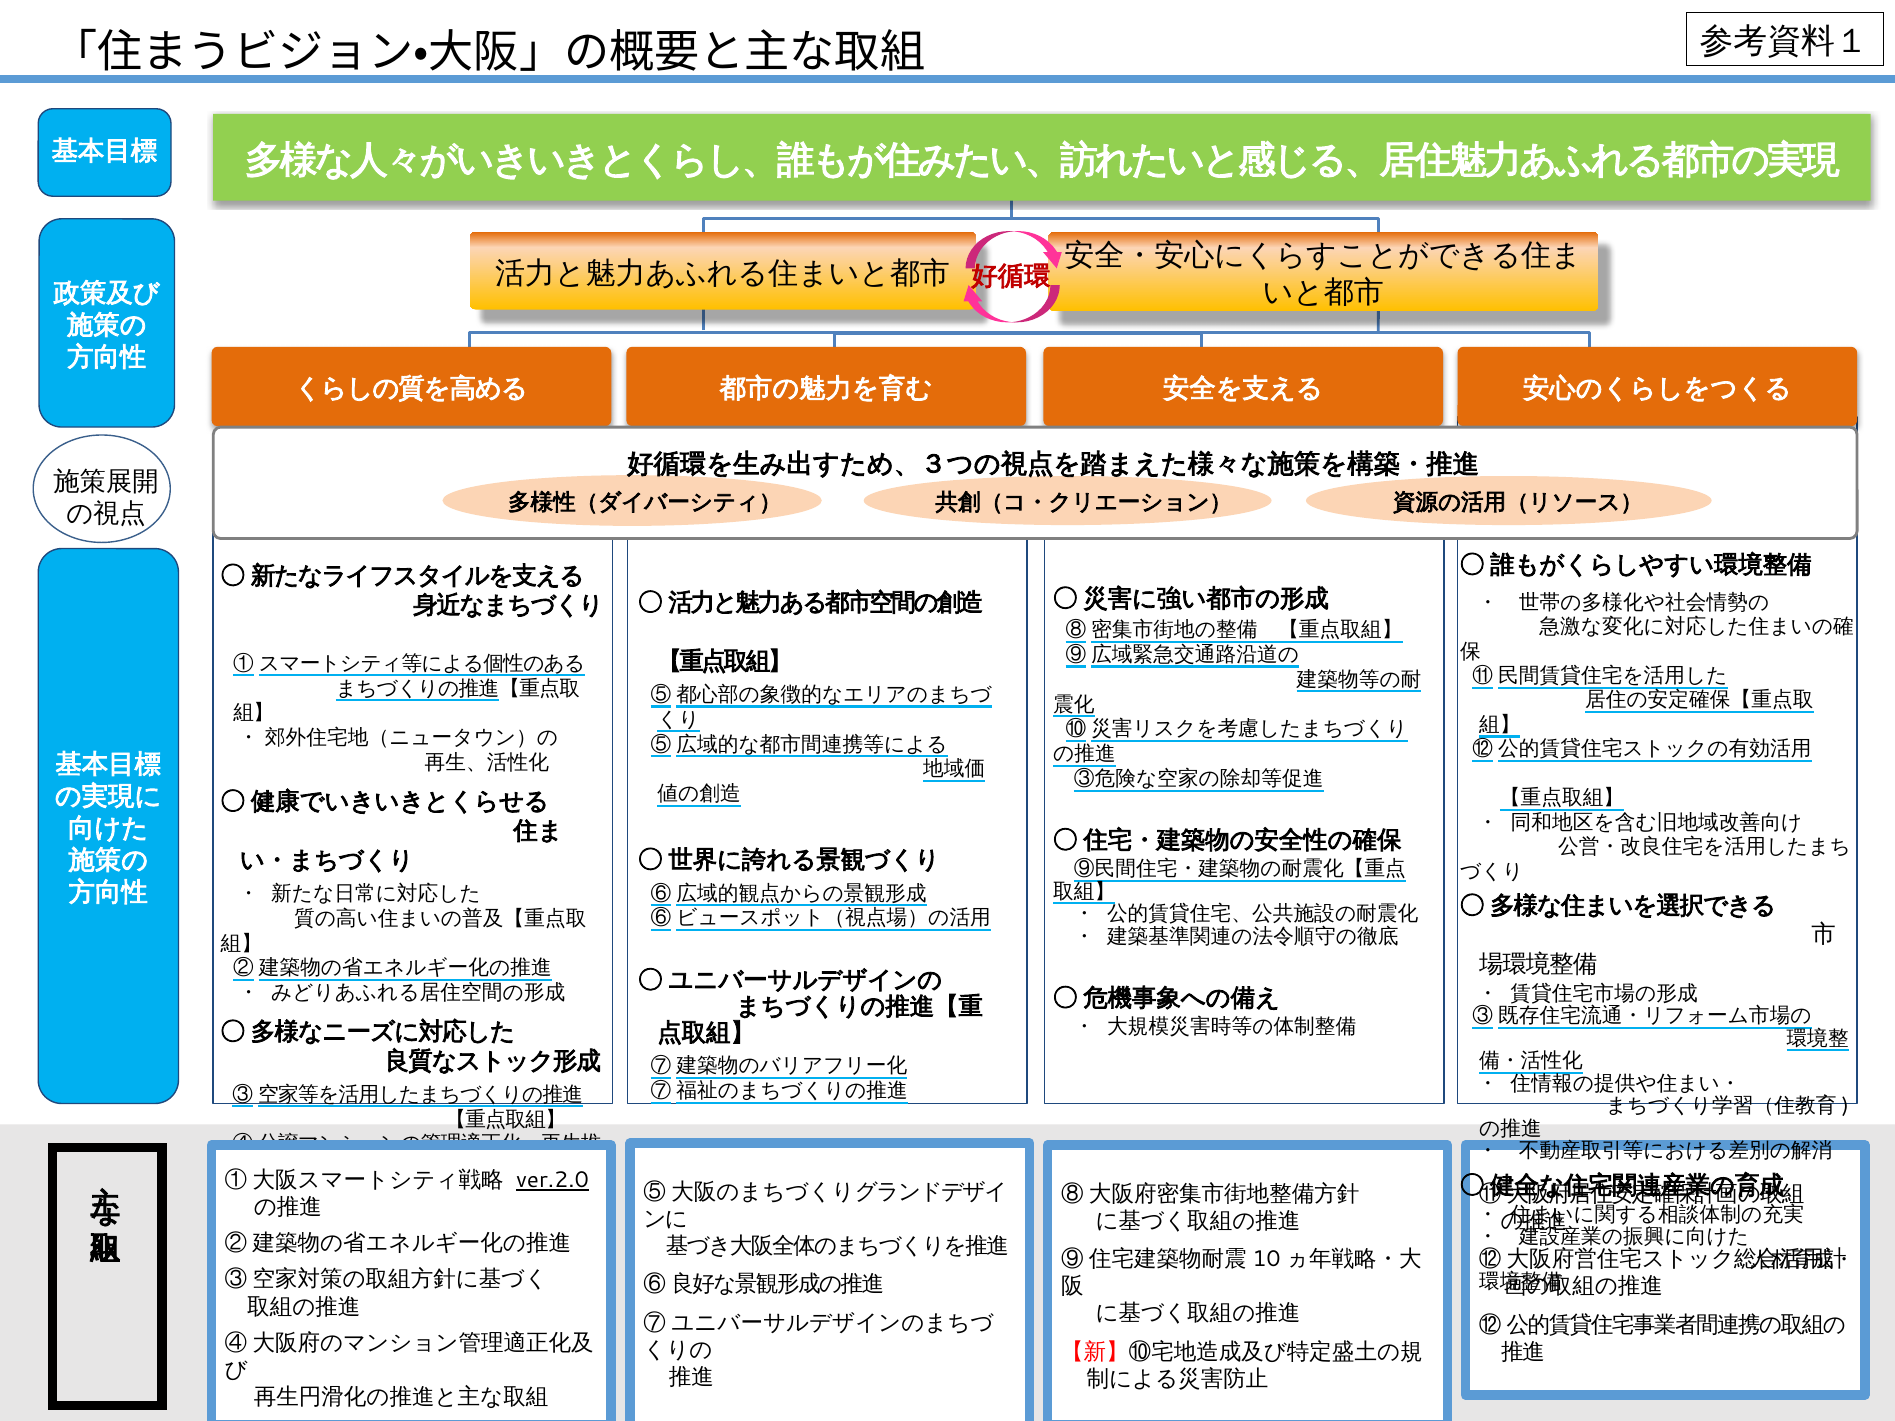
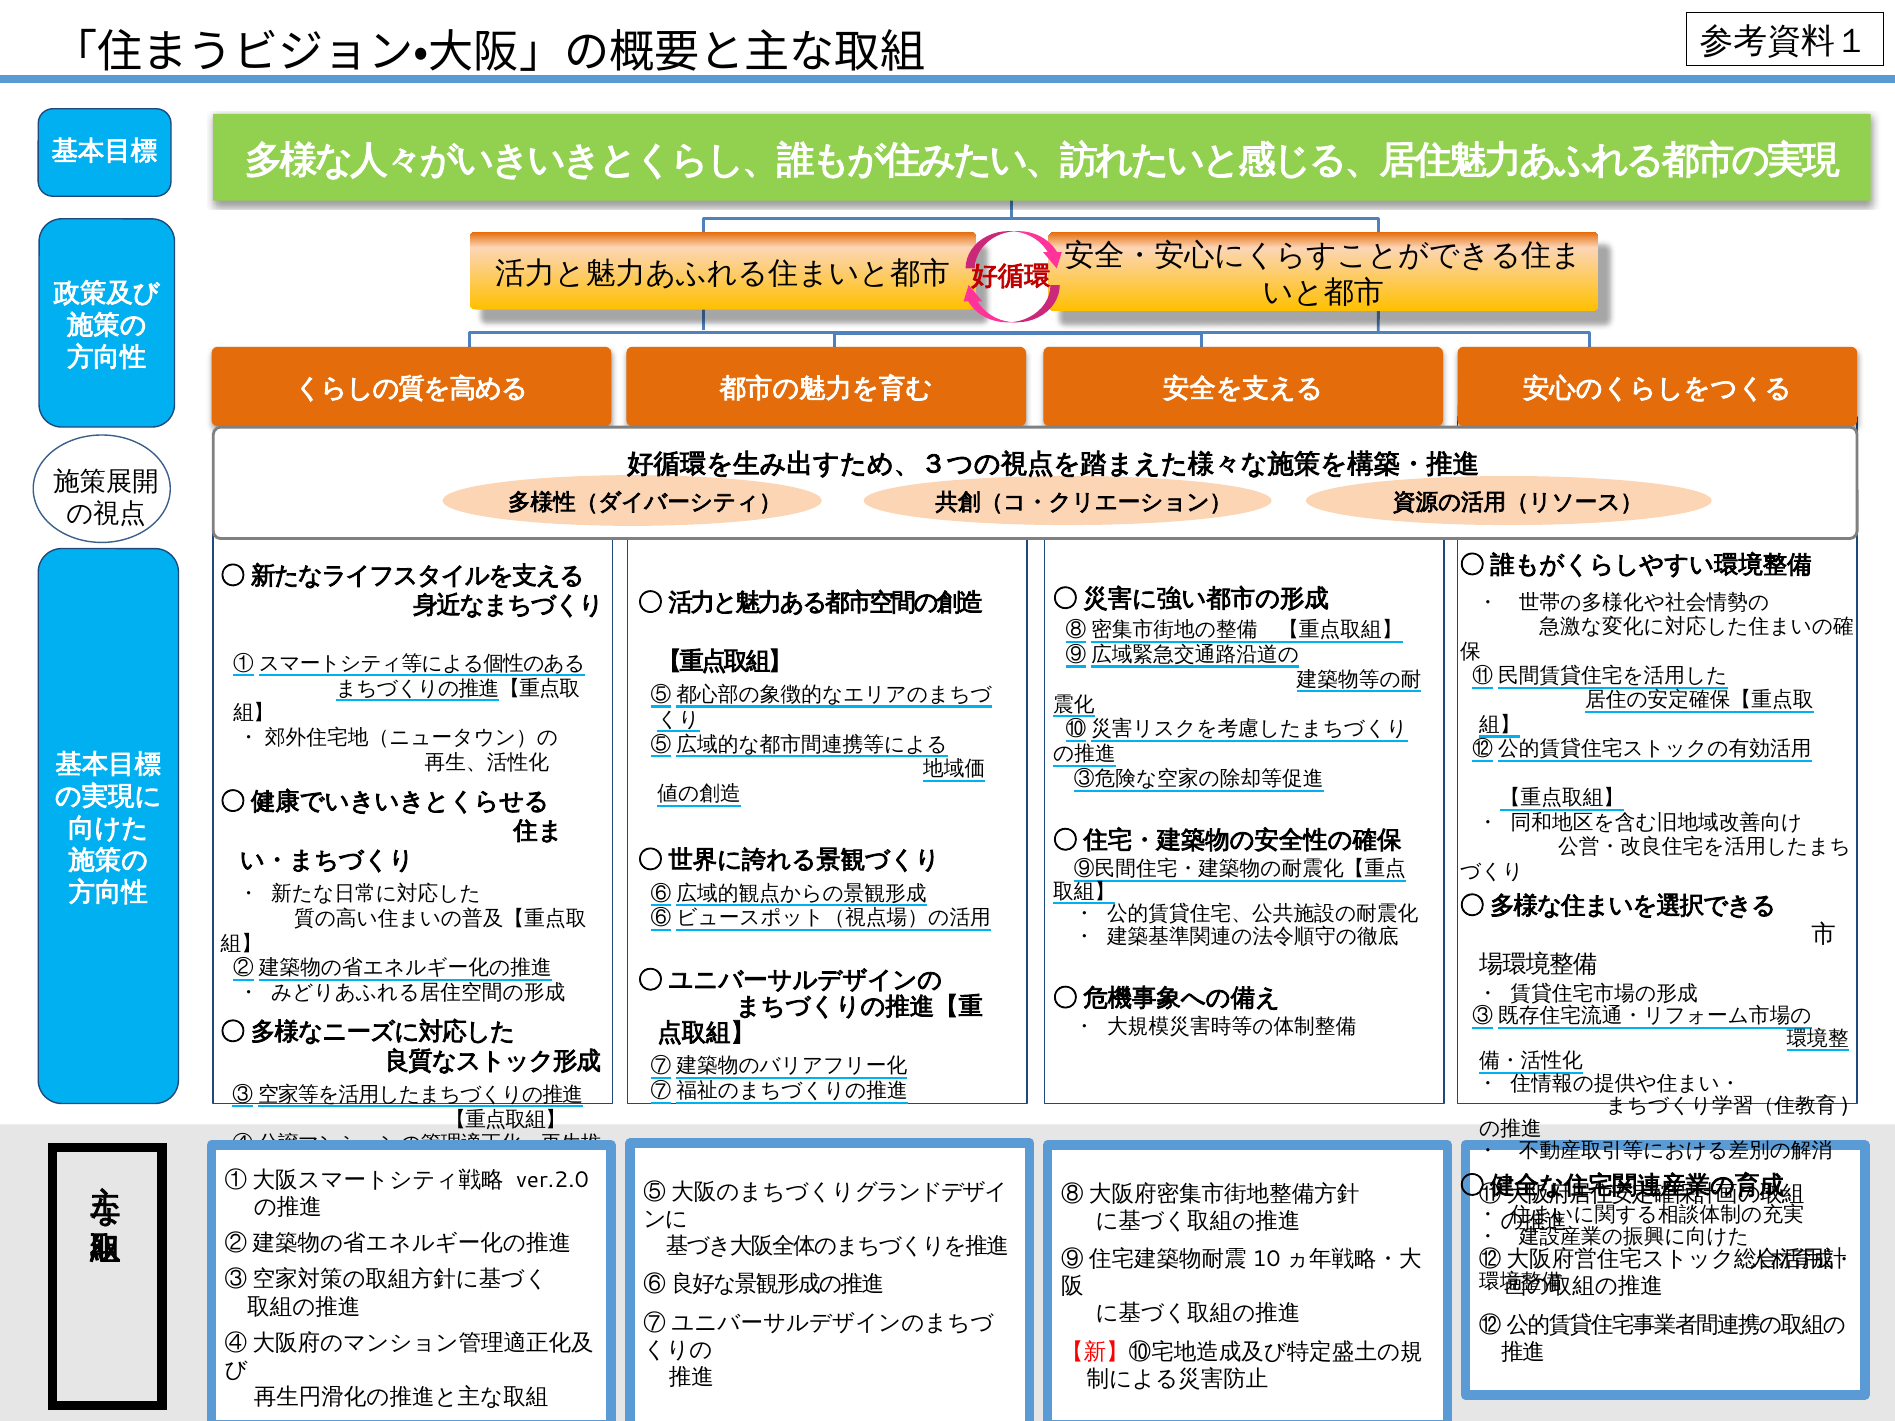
ver.2.0 underline: present -> none (553, 1181)
